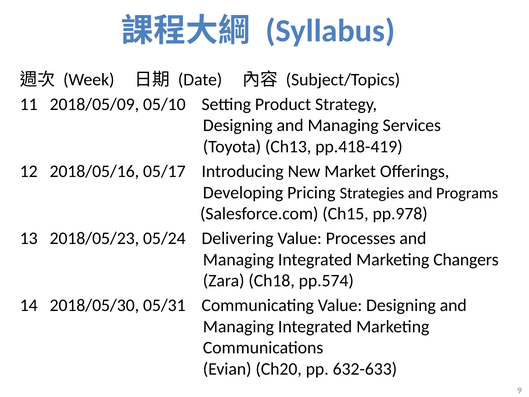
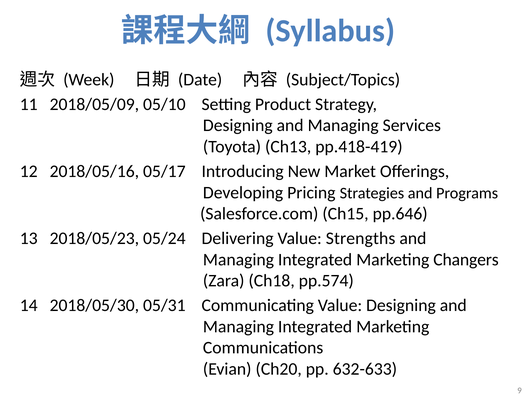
pp.978: pp.978 -> pp.646 (400, 214)
Processes: Processes -> Strengths (361, 238)
